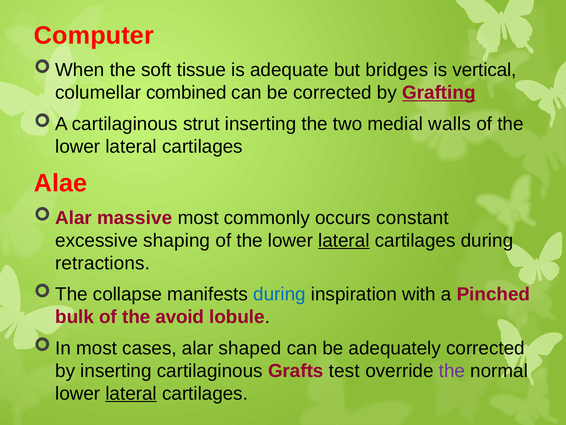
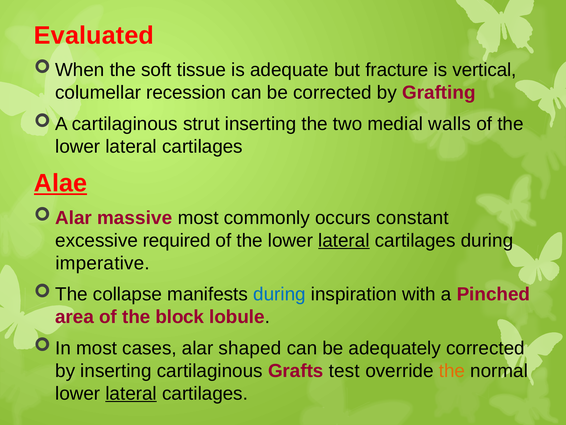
Computer: Computer -> Evaluated (94, 36)
bridges: bridges -> fracture (397, 70)
combined: combined -> recession (186, 93)
Grafting underline: present -> none (439, 93)
Alae underline: none -> present (61, 183)
shaping: shaping -> required (177, 240)
retractions: retractions -> imperative (103, 263)
bulk: bulk -> area (75, 317)
avoid: avoid -> block (180, 317)
the colour: purple -> orange (452, 370)
